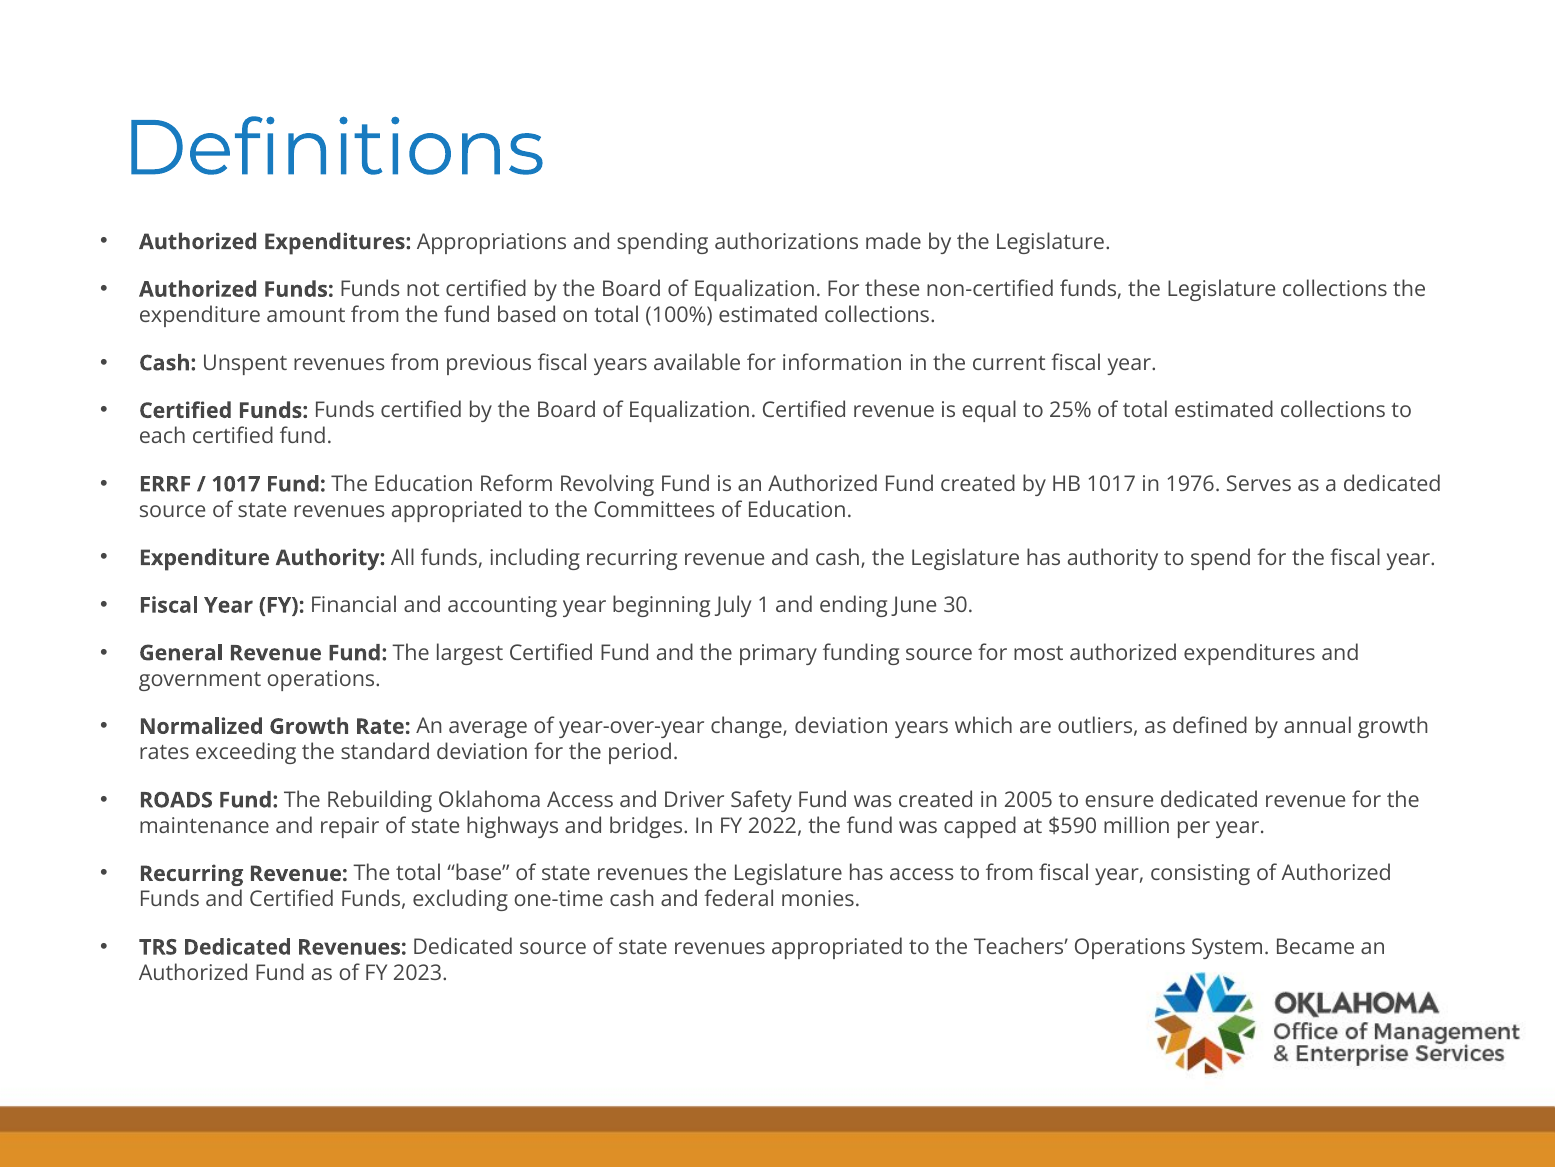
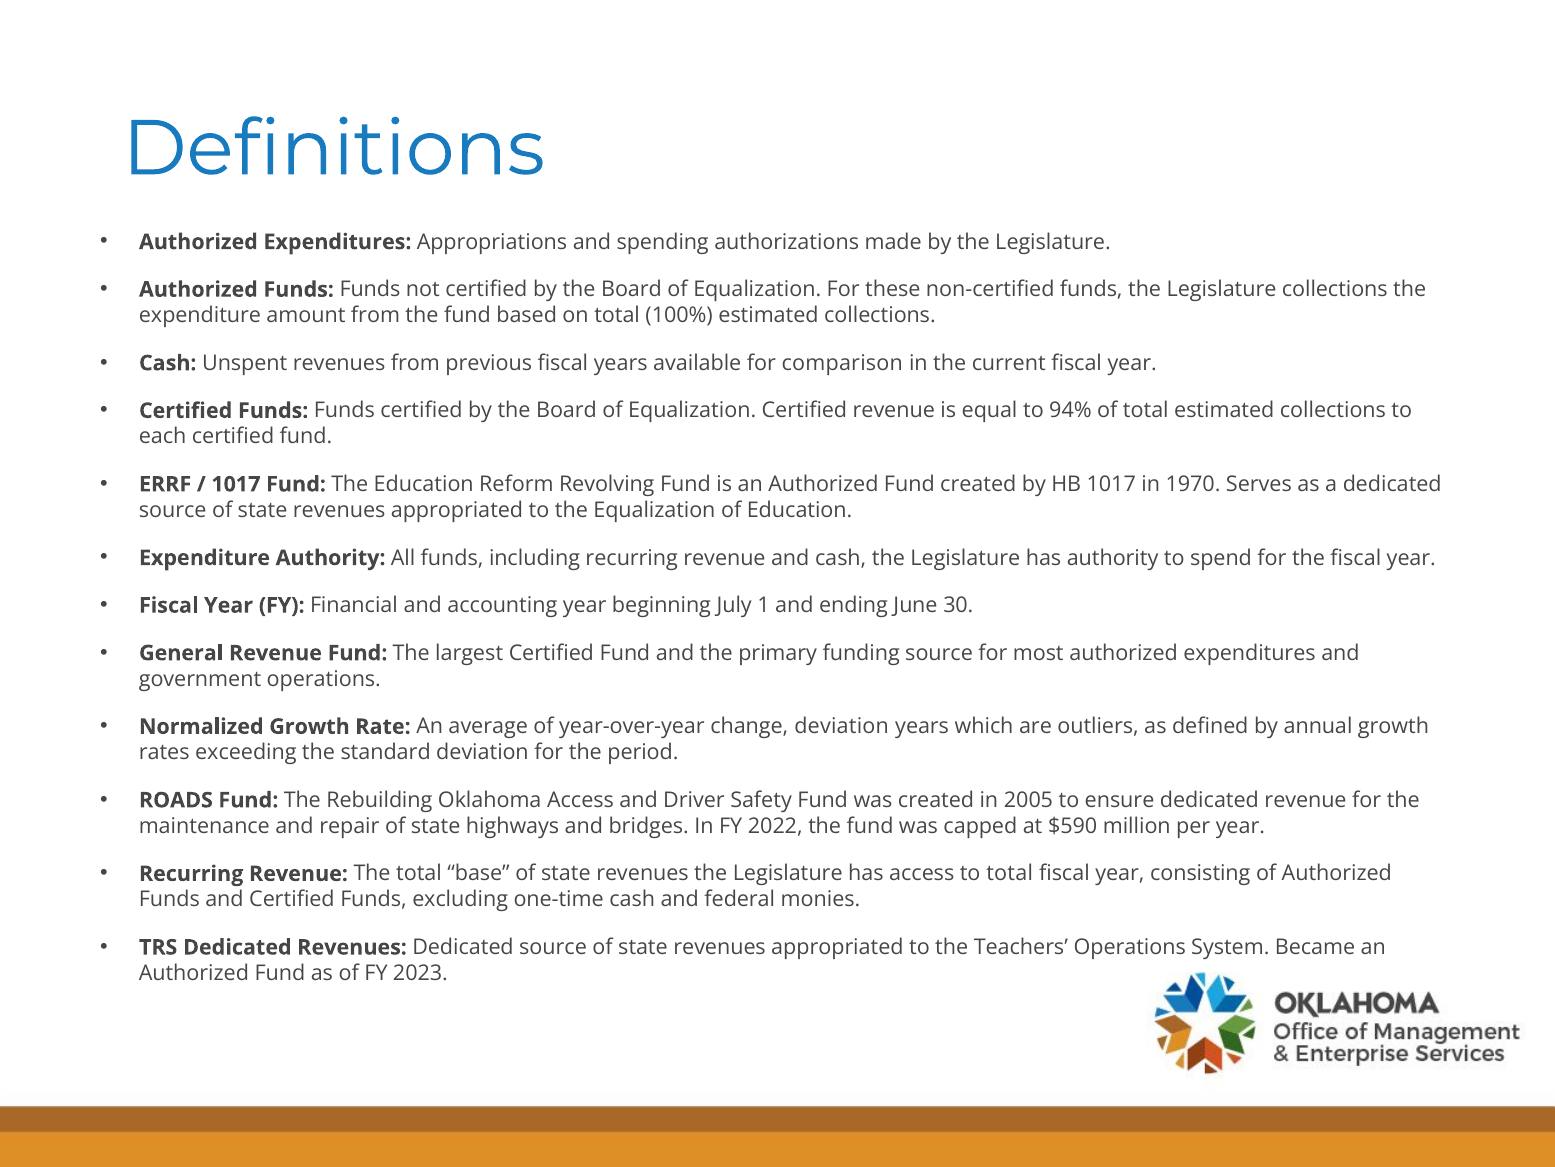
information: information -> comparison (842, 363)
25%: 25% -> 94% (1070, 411)
1976: 1976 -> 1970 (1193, 484)
the Committees: Committees -> Equalization (654, 510)
to from: from -> total (1010, 873)
